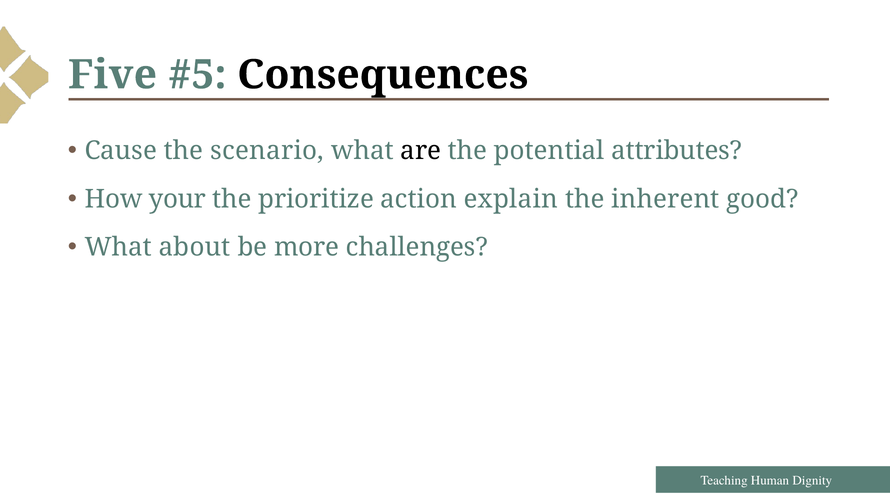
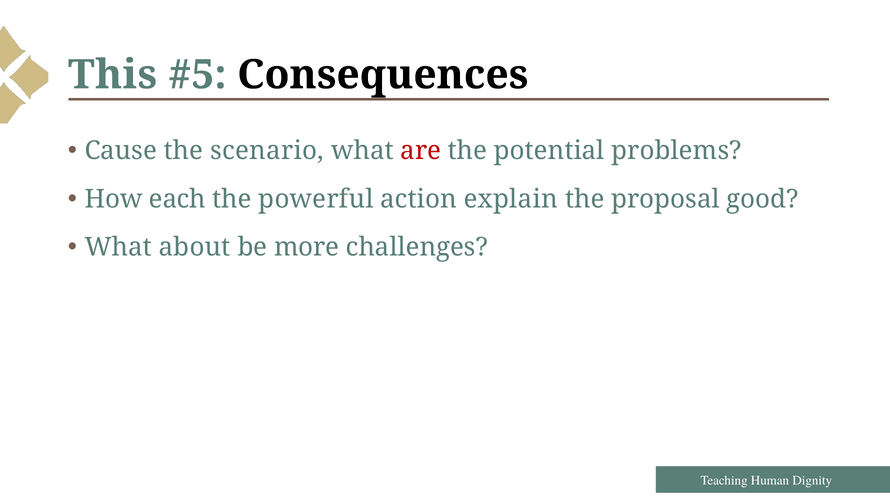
Five: Five -> This (113, 75)
are colour: black -> red (421, 150)
attributes: attributes -> problems (676, 150)
your: your -> each (177, 199)
prioritize: prioritize -> powerful (316, 199)
inherent: inherent -> proposal (665, 199)
